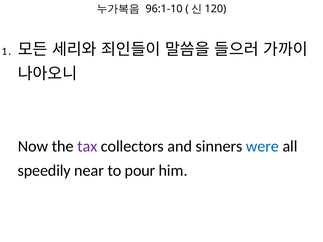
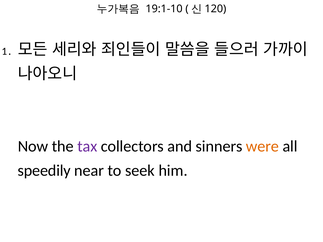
96:1-10: 96:1-10 -> 19:1-10 (164, 9)
were colour: blue -> orange (262, 146)
pour: pour -> seek (140, 171)
